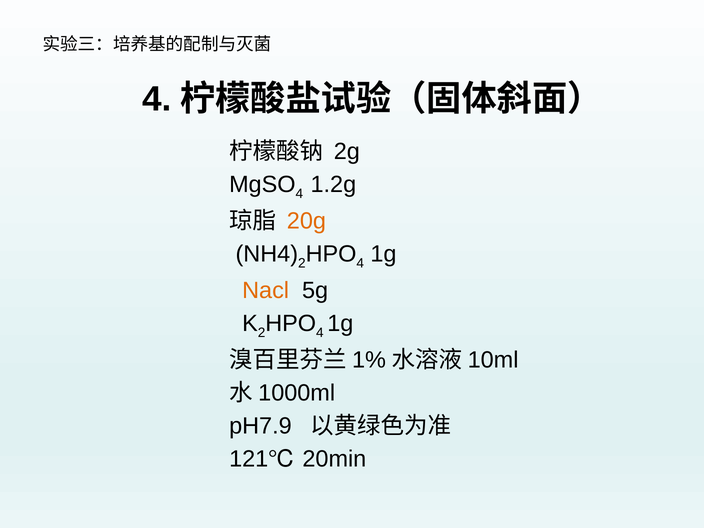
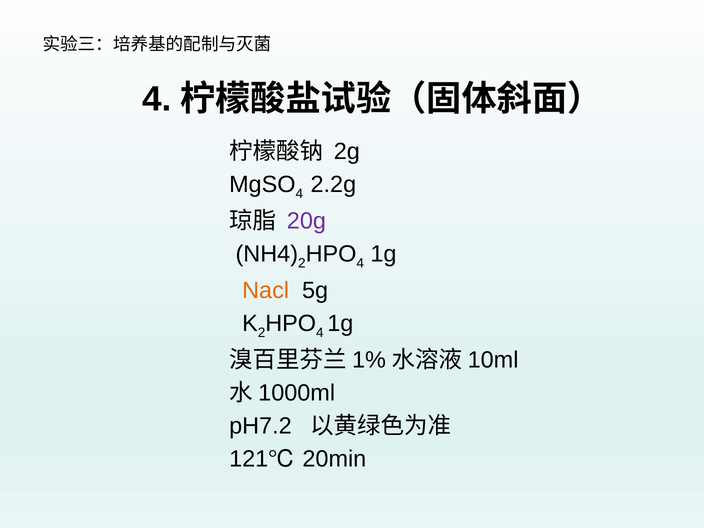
1.2g: 1.2g -> 2.2g (333, 184)
20g colour: orange -> purple (306, 221)
pH7.9: pH7.9 -> pH7.2 (260, 426)
